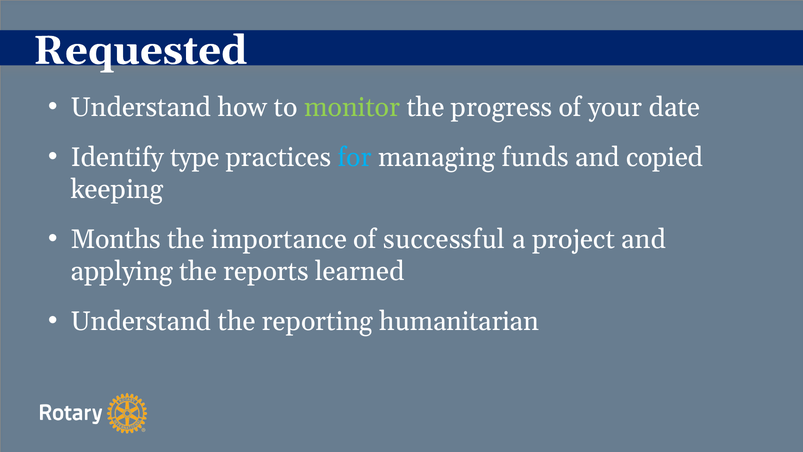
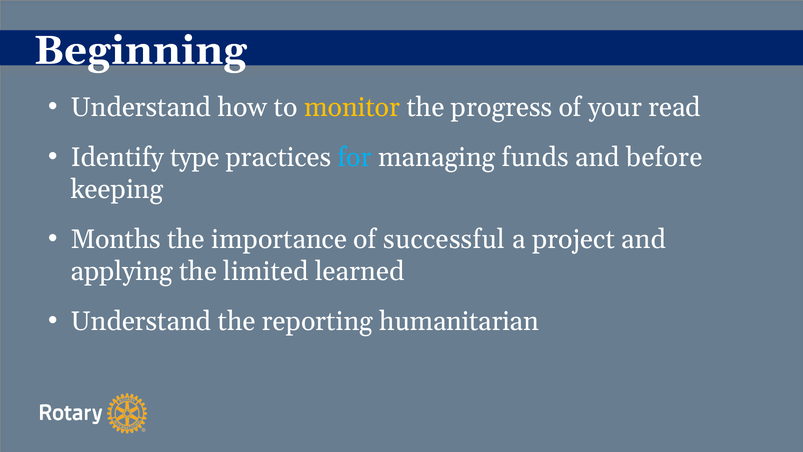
Requested: Requested -> Beginning (140, 50)
monitor colour: light green -> yellow (352, 107)
date: date -> read (675, 107)
copied: copied -> before (664, 157)
reports: reports -> limited (266, 271)
